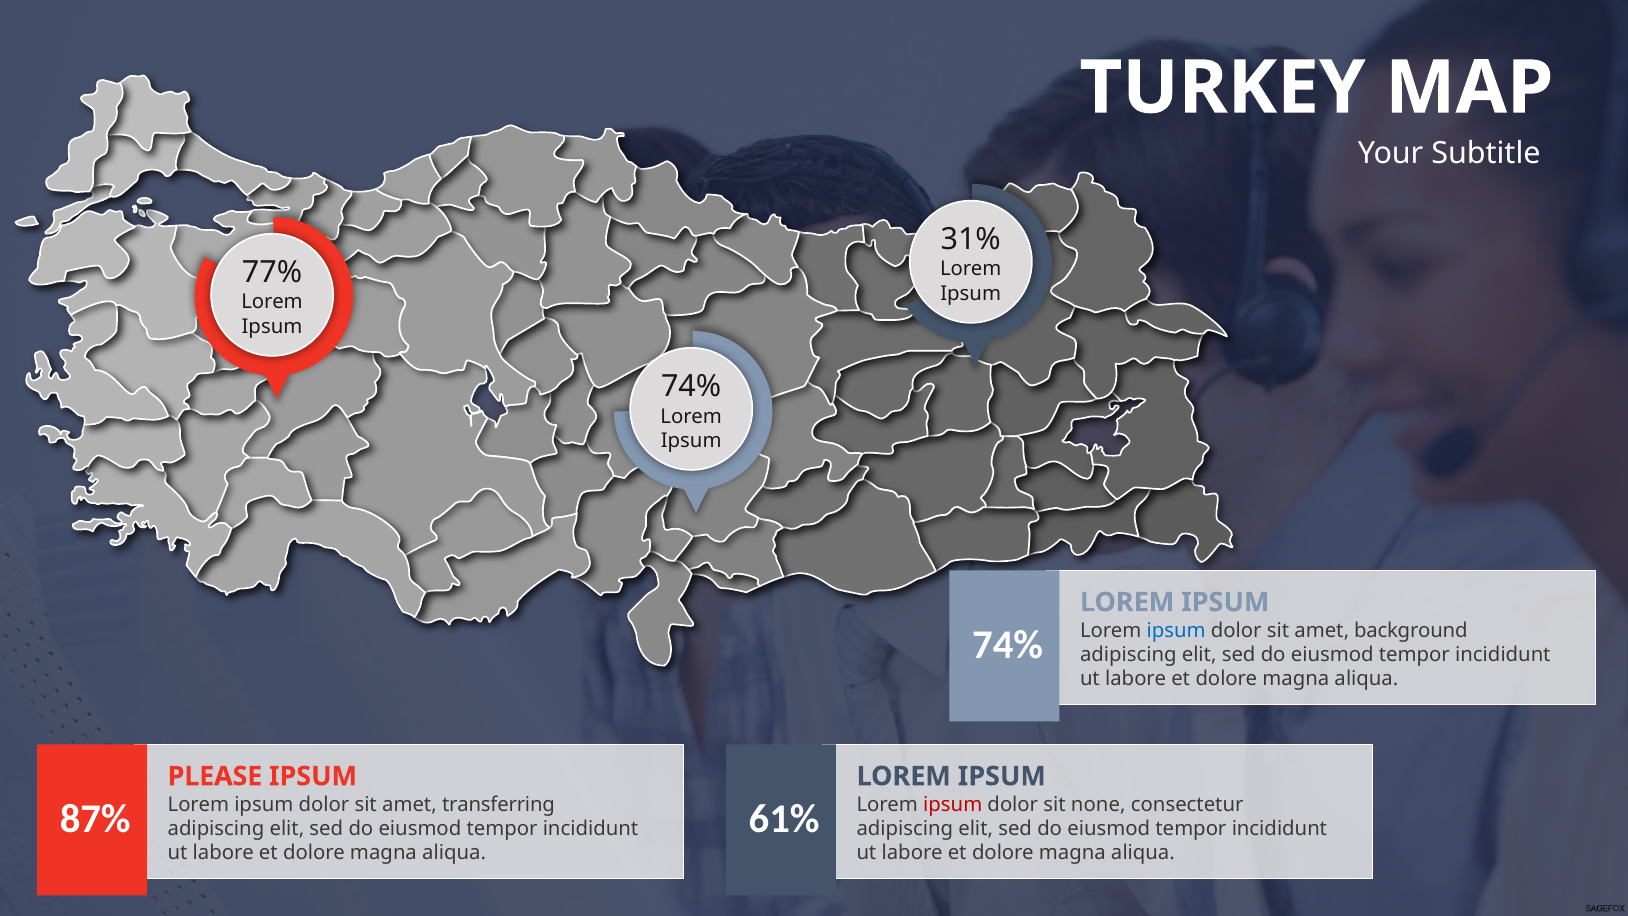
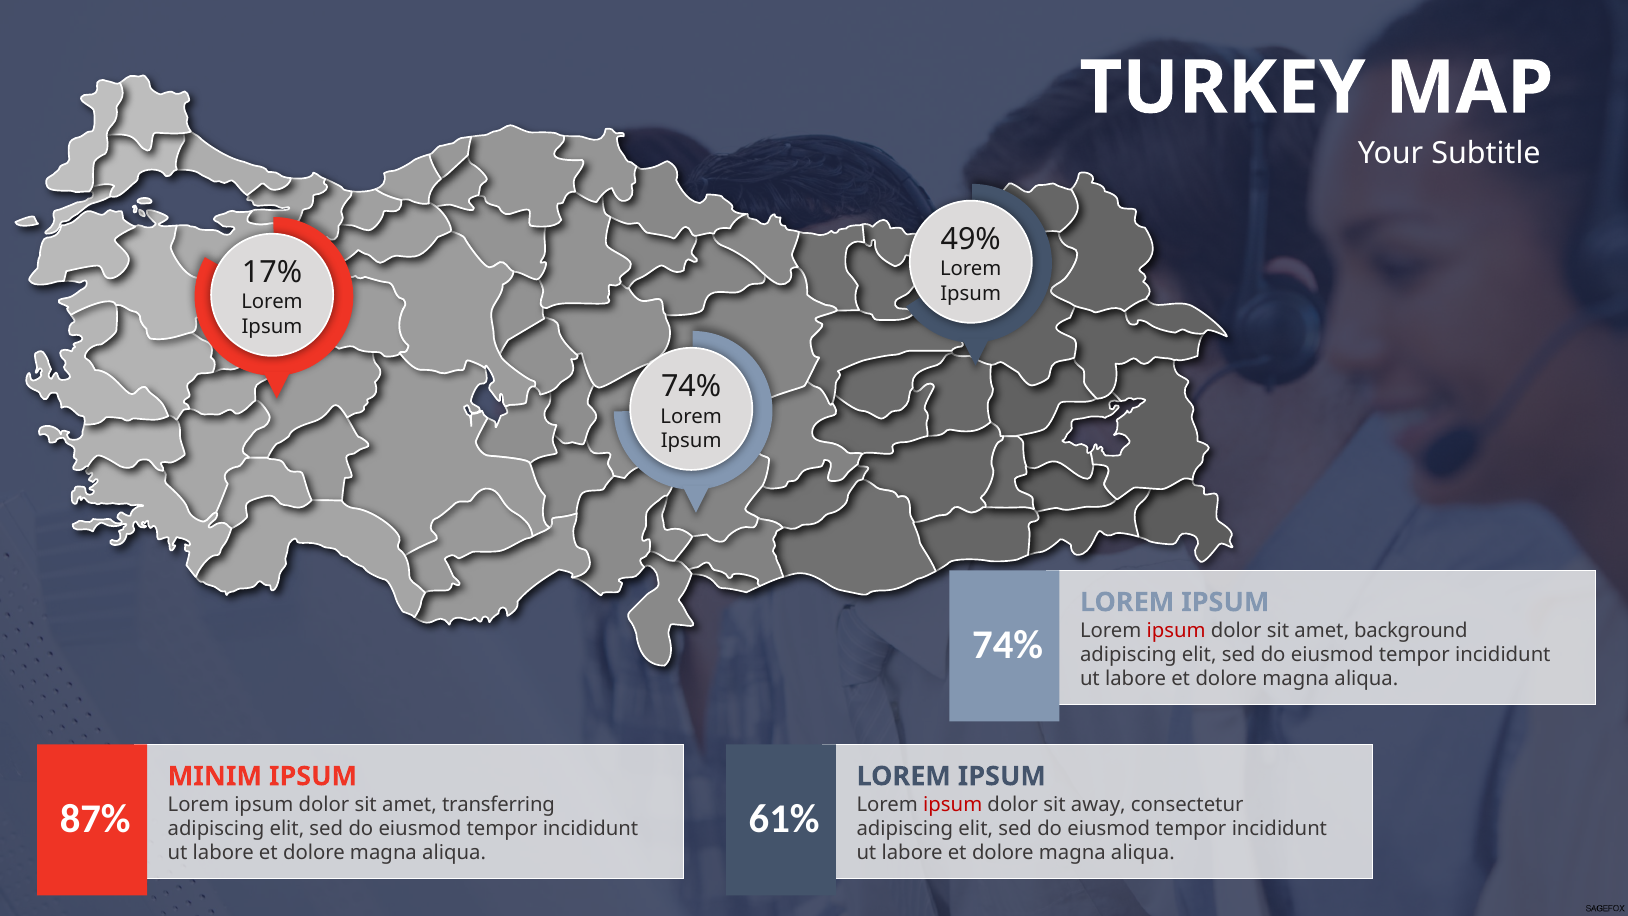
31%: 31% -> 49% (971, 239)
77%: 77% -> 17% (272, 272)
ipsum colour: blue -> red (1176, 630)
PLEASE: PLEASE -> MINIM (215, 776)
none: none -> away (1098, 804)
